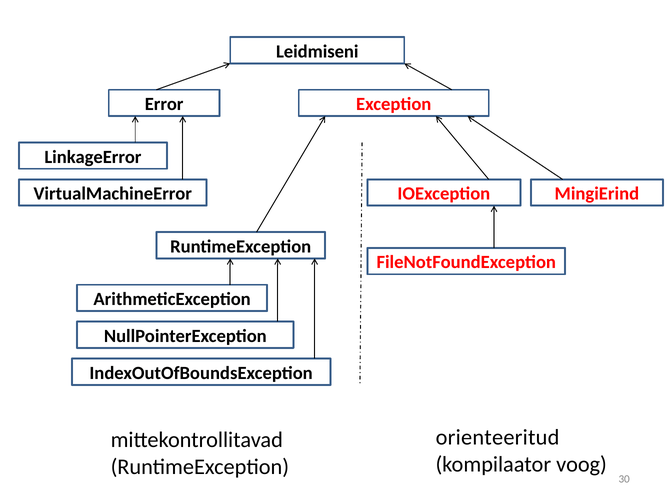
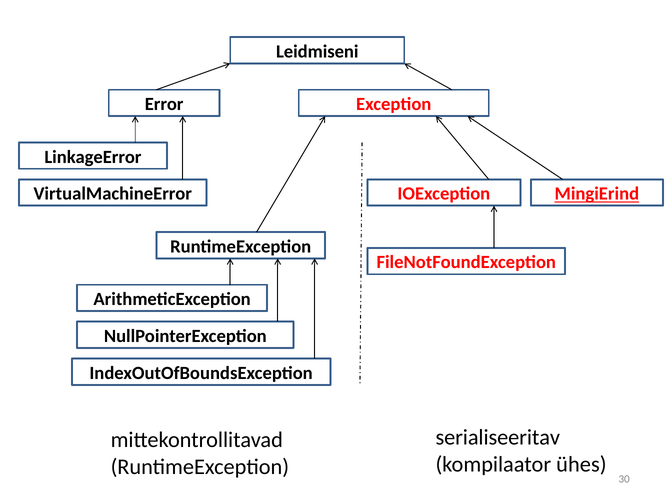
MingiErind underline: none -> present (597, 194)
orienteeritud: orienteeritud -> serialiseeritav (498, 438)
voog: voog -> ühes (581, 465)
